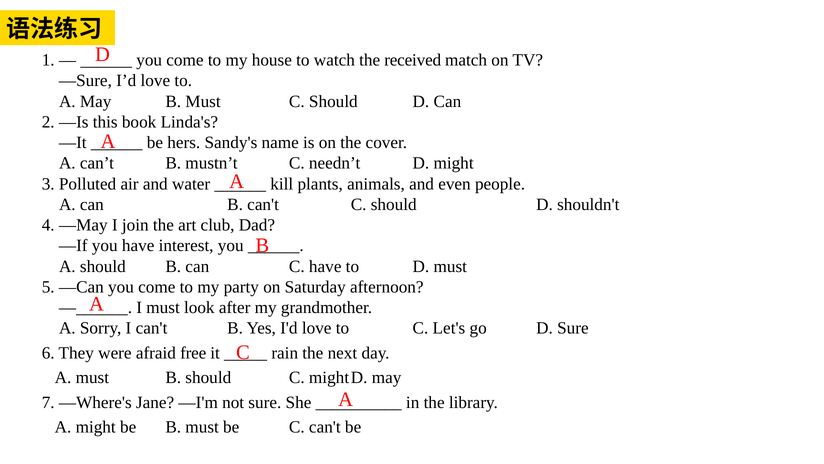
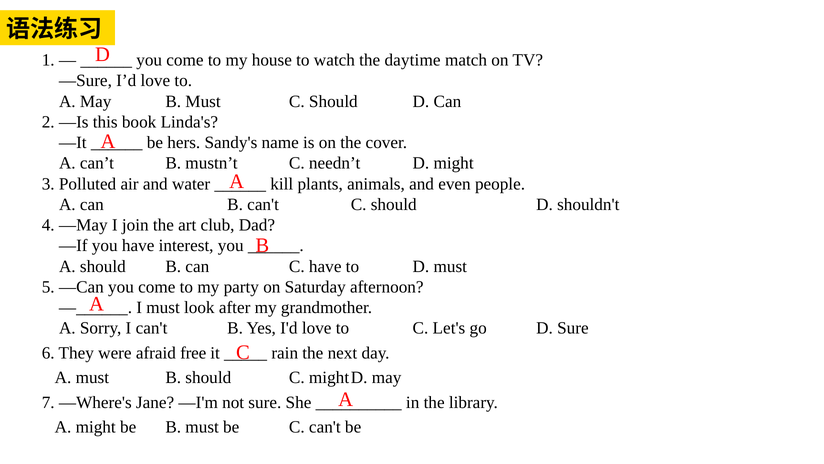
received: received -> daytime (413, 60)
